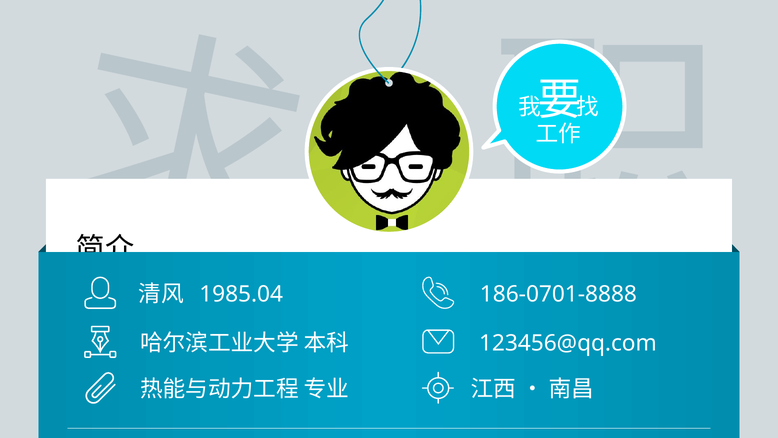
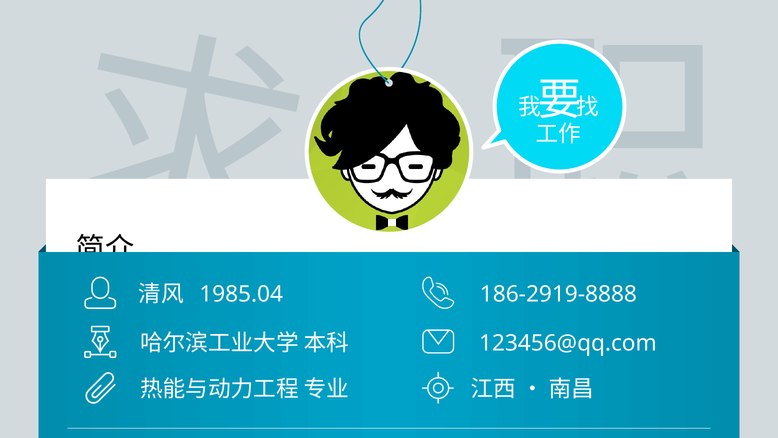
186-0701-8888: 186-0701-8888 -> 186-2919-8888 (558, 294)
